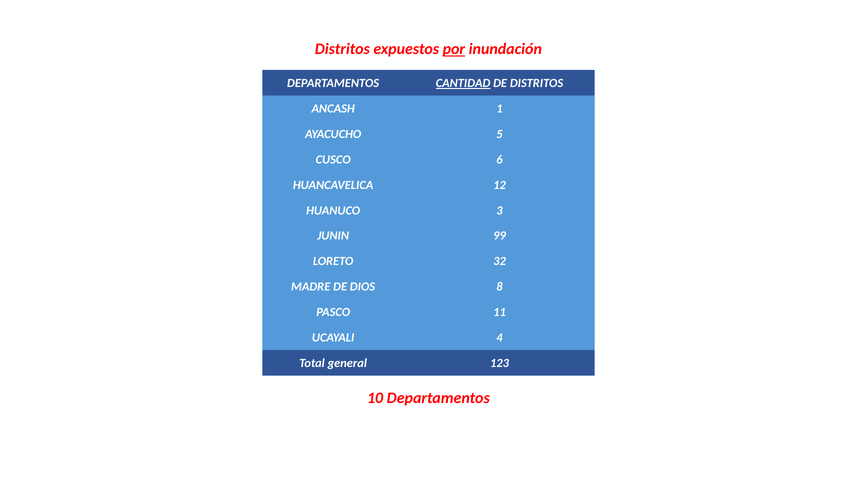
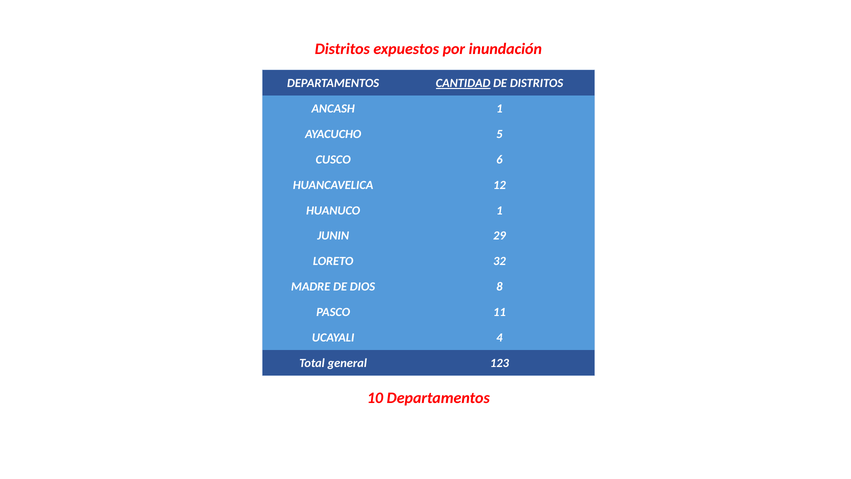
por underline: present -> none (454, 49)
HUANUCO 3: 3 -> 1 (500, 210)
99: 99 -> 29 (500, 236)
